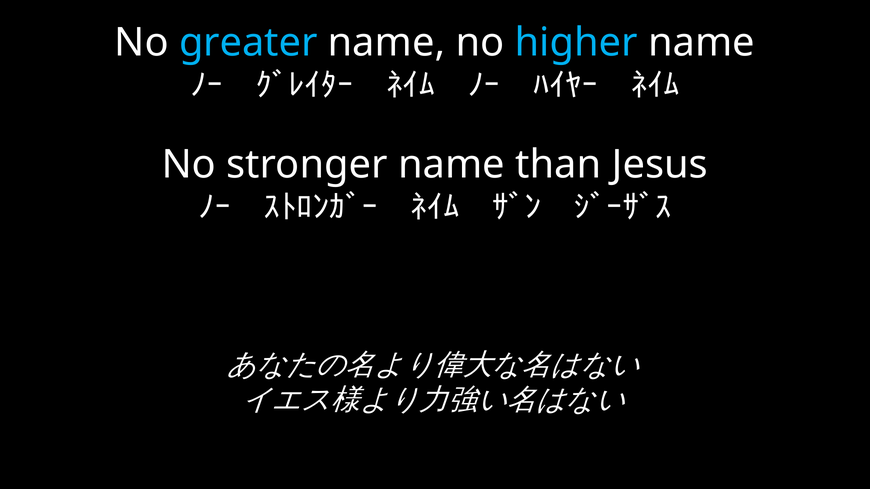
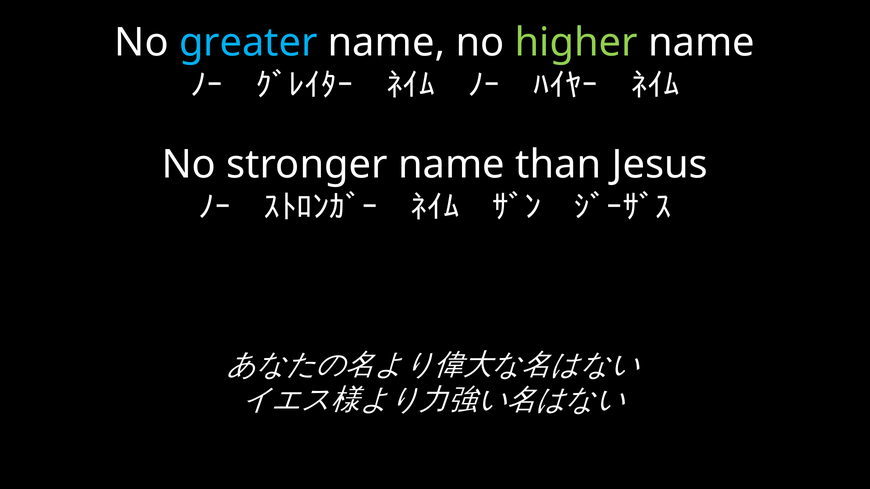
higher colour: light blue -> light green (576, 43)
